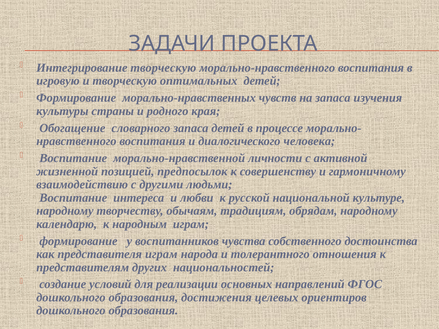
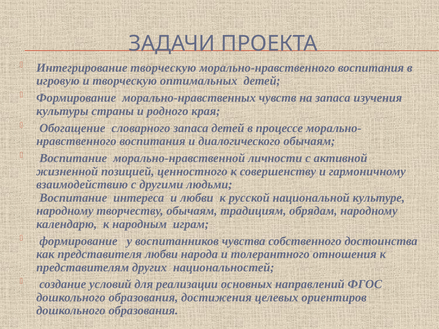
диалогического человека: человека -> обычаям (309, 141)
предпосылок: предпосылок -> ценностного (192, 171)
представителя играм: играм -> любви (161, 254)
